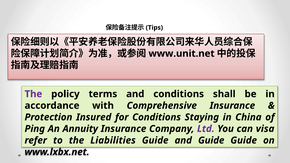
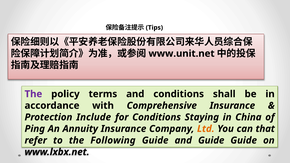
Insured: Insured -> Include (94, 117)
Ltd colour: purple -> orange (206, 129)
visa: visa -> that (265, 129)
Liabilities: Liabilities -> Following (113, 140)
